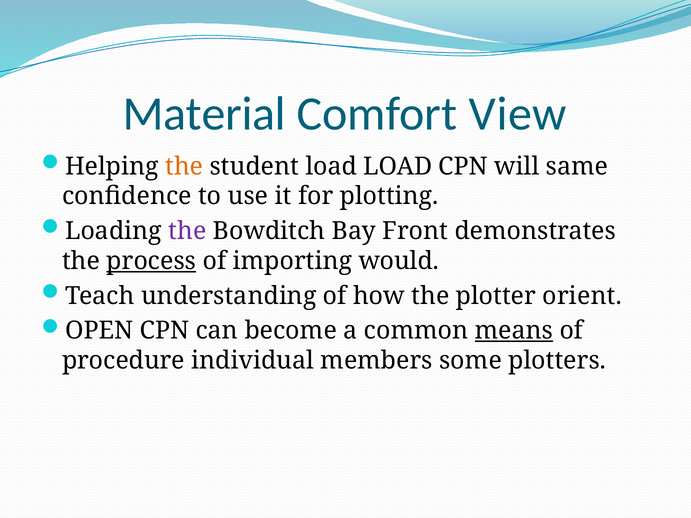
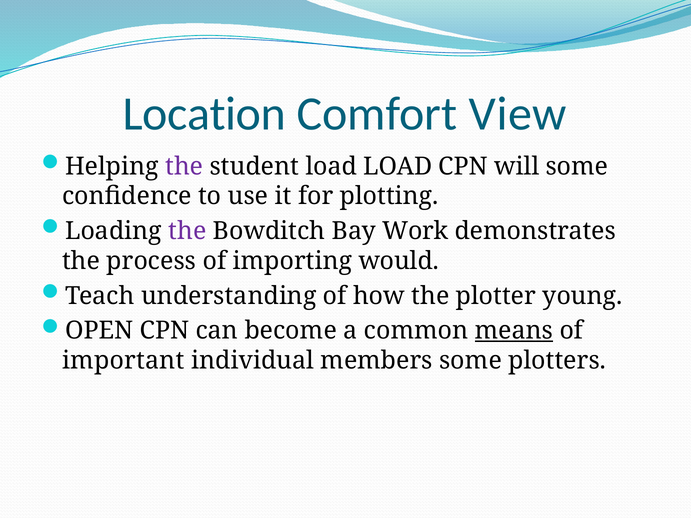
Material: Material -> Location (204, 114)
the colour: orange -> purple (184, 166)
will same: same -> some (577, 166)
Front: Front -> Work (415, 231)
process underline: present -> none (151, 261)
orient: orient -> young (582, 296)
procedure: procedure -> important (123, 361)
